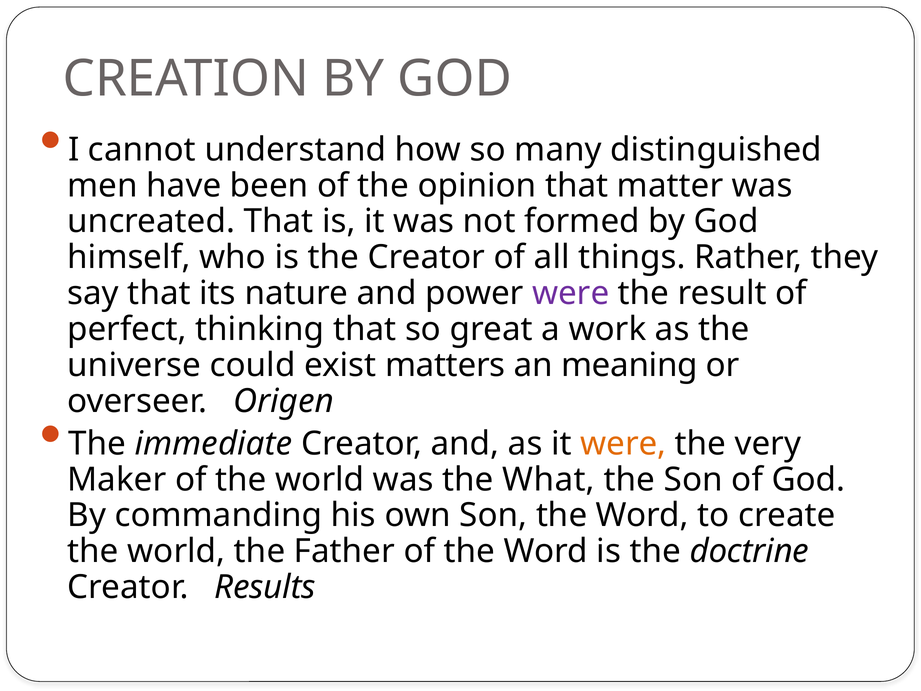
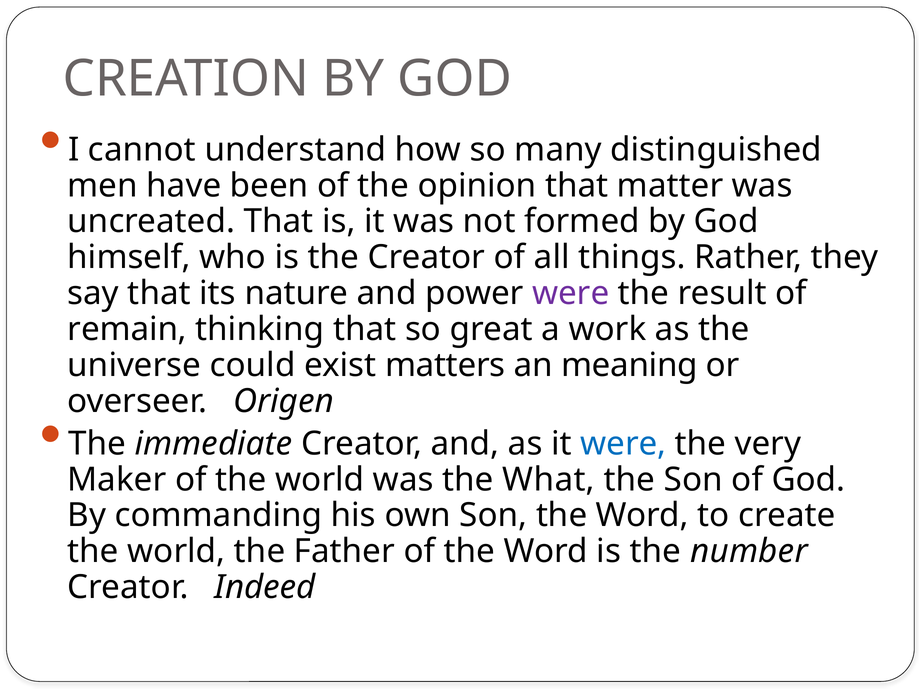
perfect: perfect -> remain (127, 329)
were colour: orange -> blue (623, 443)
doctrine: doctrine -> number (749, 551)
Results: Results -> Indeed (265, 587)
